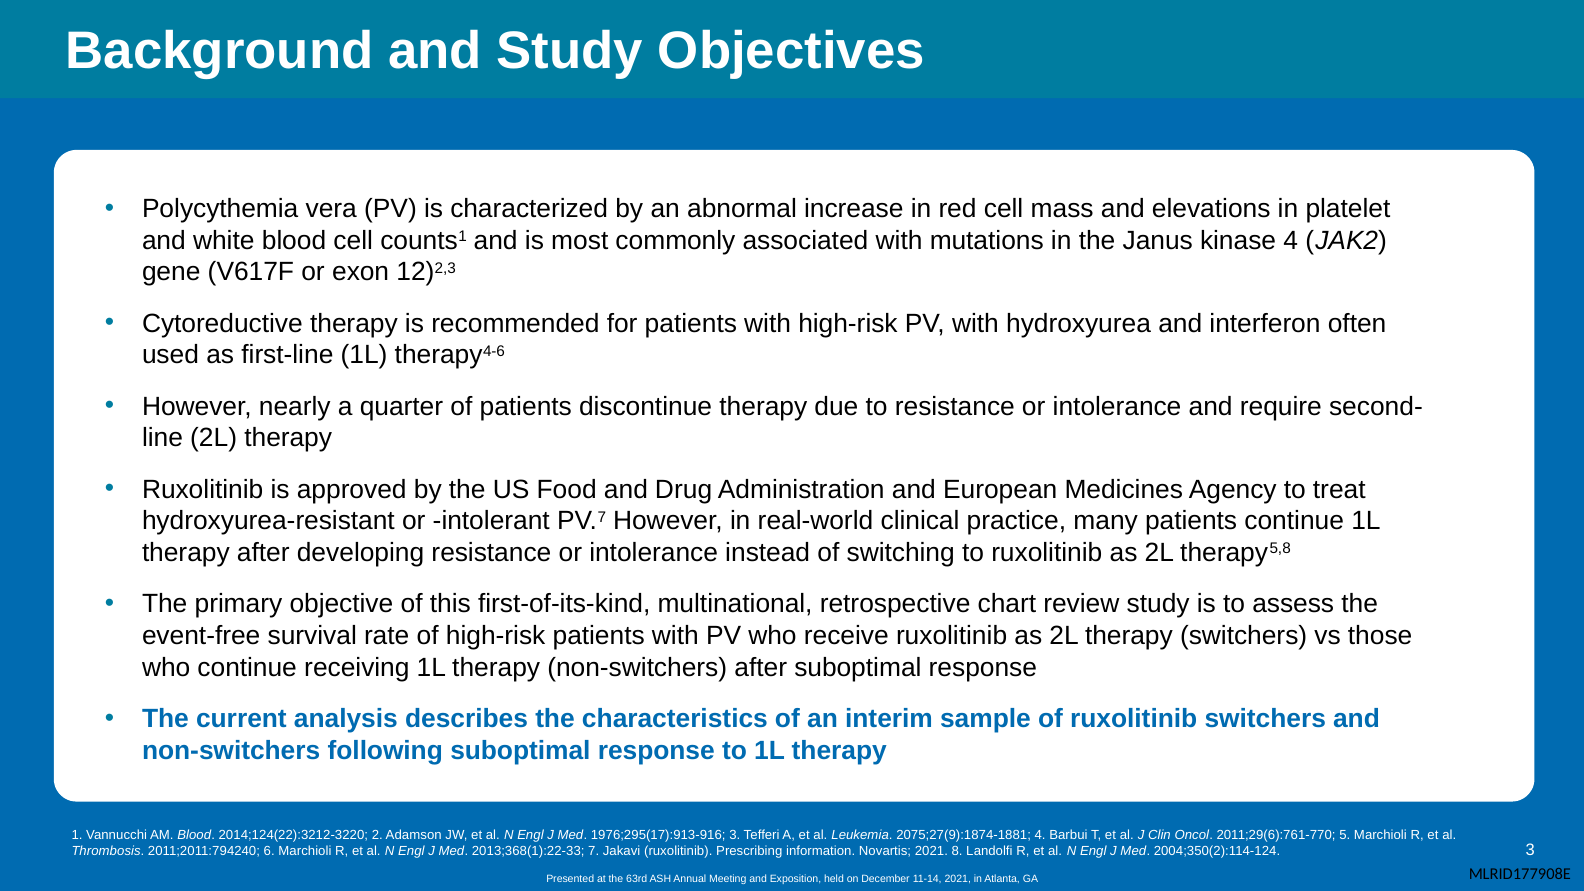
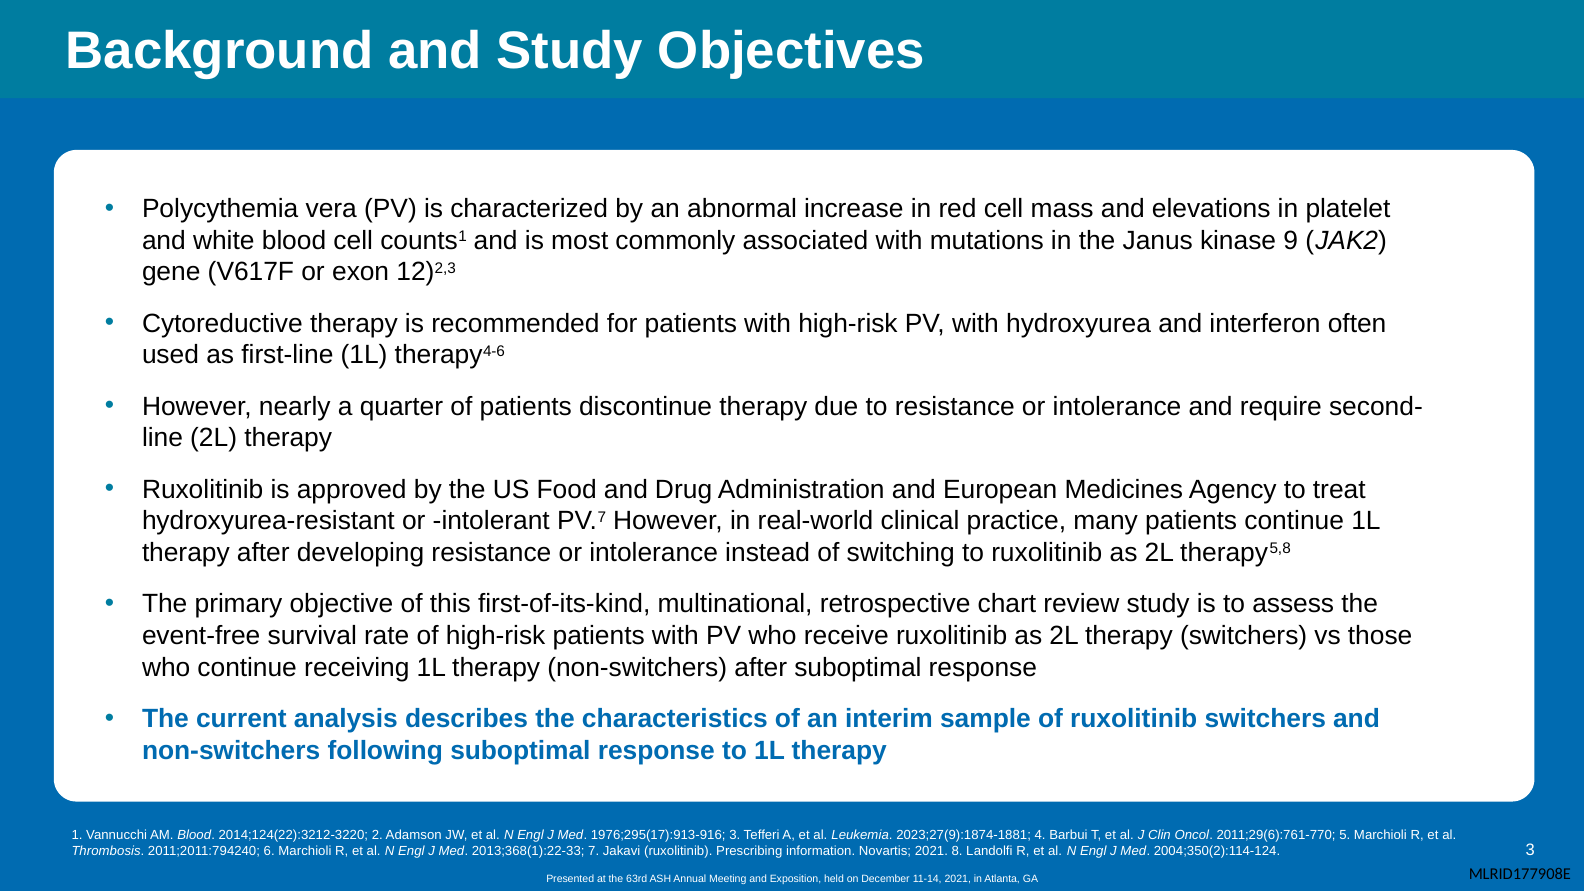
kinase 4: 4 -> 9 (1291, 241)
2075;27(9):1874-1881: 2075;27(9):1874-1881 -> 2023;27(9):1874-1881 (964, 835)
